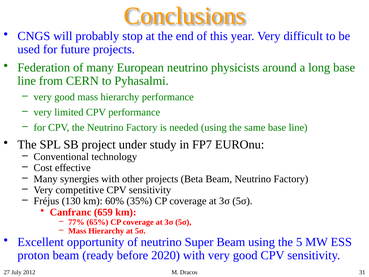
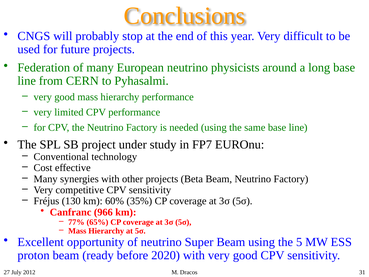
659: 659 -> 966 (103, 212)
